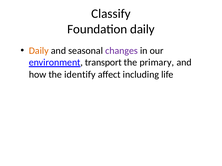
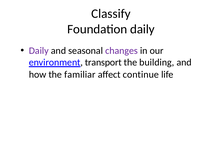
Daily colour: orange -> purple (39, 51)
primary: primary -> building (157, 63)
identify: identify -> familiar (80, 75)
including: including -> continue (141, 75)
